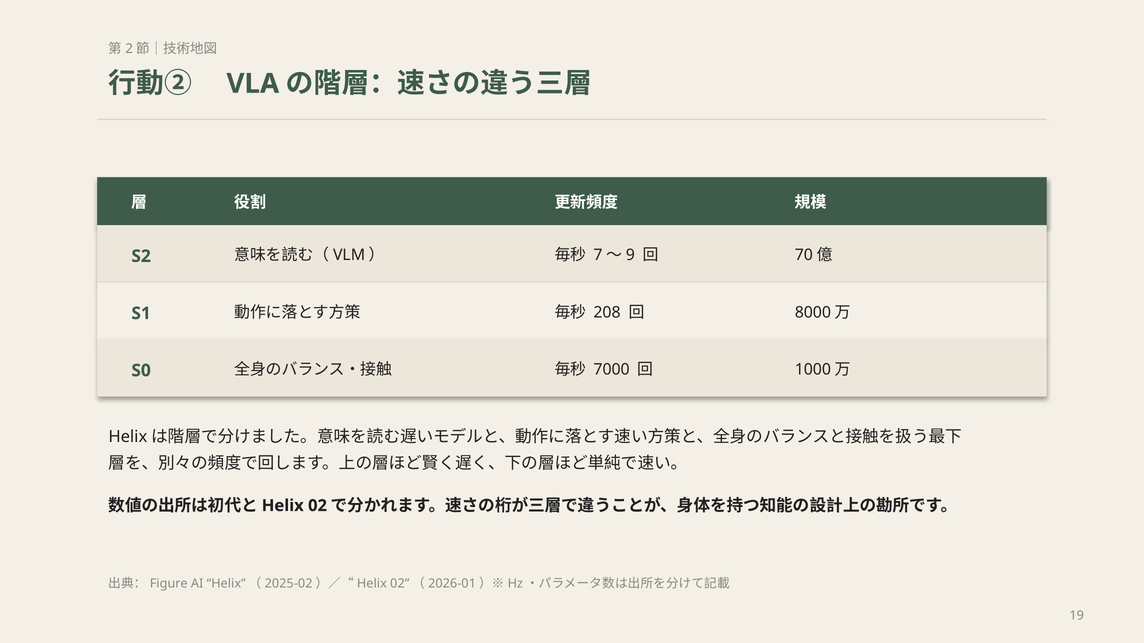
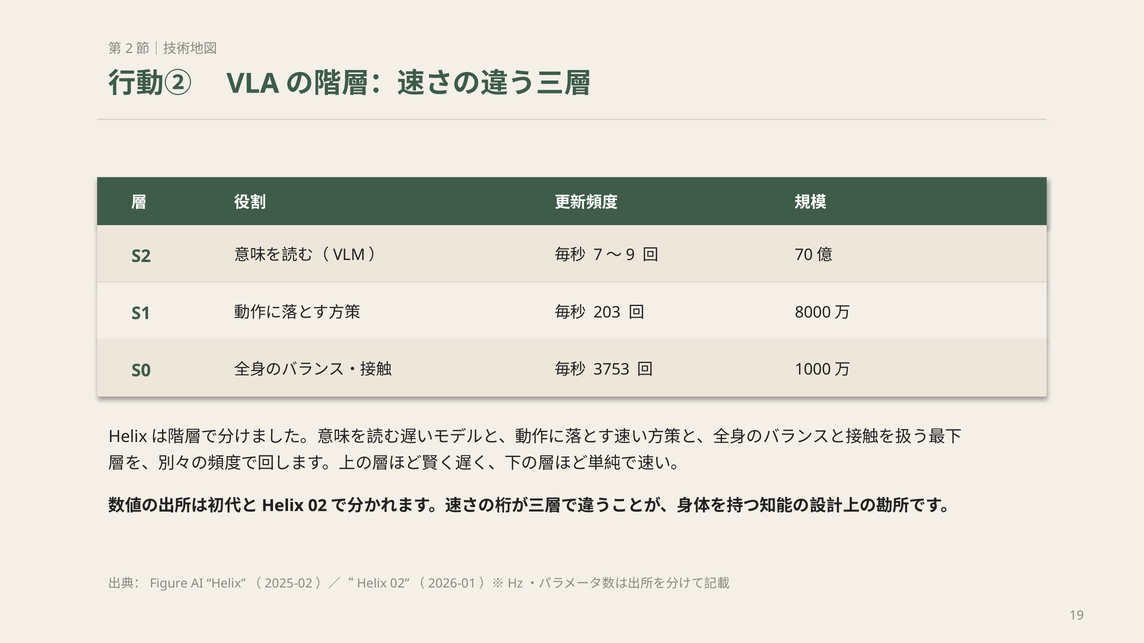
208: 208 -> 203 (607, 313)
7000: 7000 -> 3753 (612, 370)
